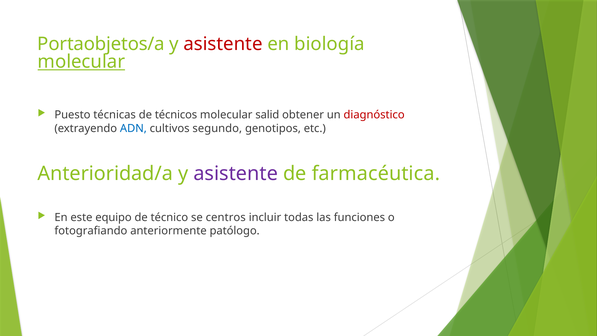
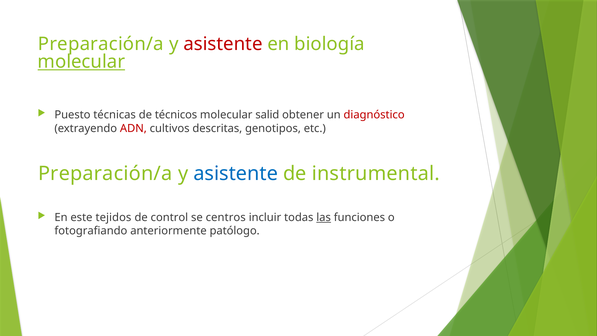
Portaobjetos/a: Portaobjetos/a -> Preparación/a (101, 44)
ADN colour: blue -> red (133, 128)
segundo: segundo -> descritas (217, 128)
Anterioridad/a: Anterioridad/a -> Preparación/a (105, 173)
asistente colour: purple -> blue (236, 173)
farmacéutica: farmacéutica -> instrumental (376, 173)
equipo: equipo -> tejidos (113, 217)
técnico: técnico -> control (169, 217)
las underline: none -> present (324, 217)
